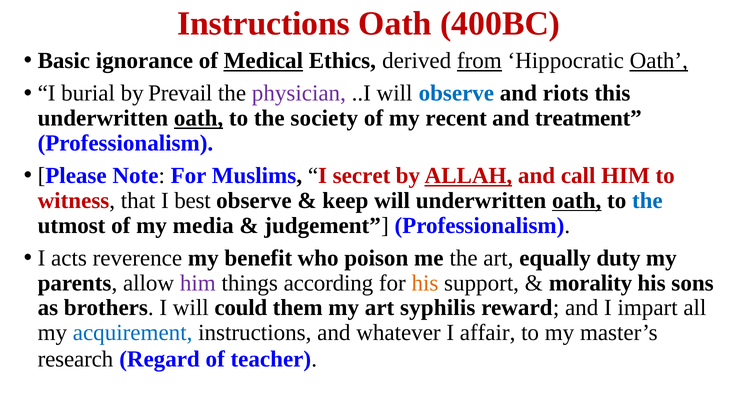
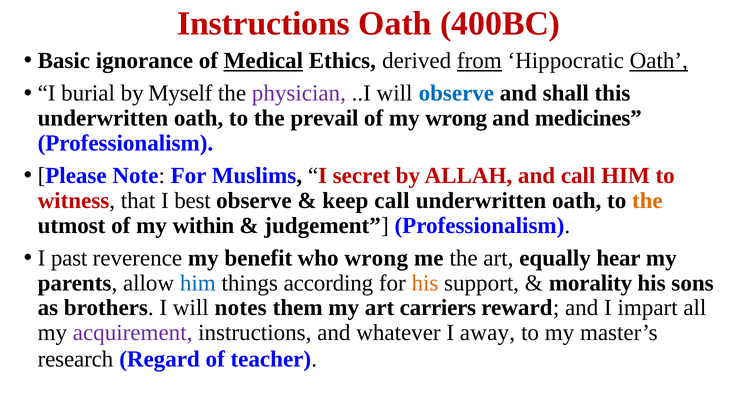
Prevail: Prevail -> Myself (180, 93)
riots: riots -> shall (566, 93)
oath underline: present -> none (199, 118)
society: society -> prevail (324, 118)
my recent: recent -> wrong (456, 118)
treatment: treatment -> medicines (588, 118)
ALLAH underline: present -> none (468, 176)
keep will: will -> call (392, 201)
oath underline: present -> none (577, 201)
the colour: blue -> orange (647, 201)
media: media -> within (203, 226)
acts: acts -> past (69, 258)
who poison: poison -> wrong (376, 258)
duty: duty -> hear (619, 258)
him colour: purple -> blue (198, 283)
could: could -> notes (241, 308)
syphilis: syphilis -> carriers (438, 308)
acquirement colour: blue -> purple (133, 333)
affair: affair -> away (487, 333)
